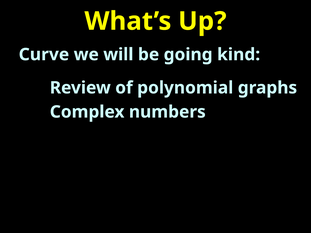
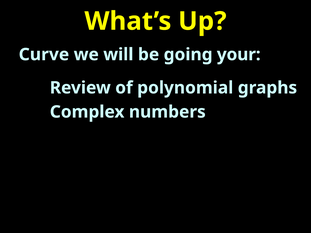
kind: kind -> your (239, 55)
